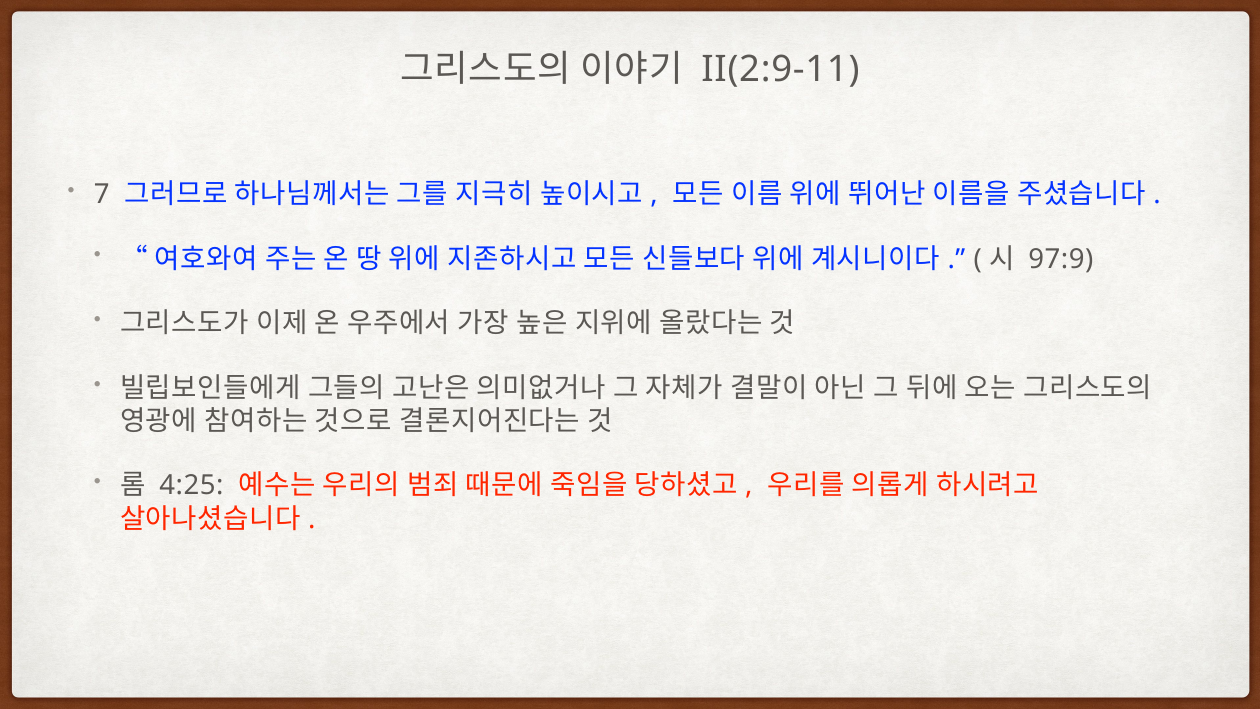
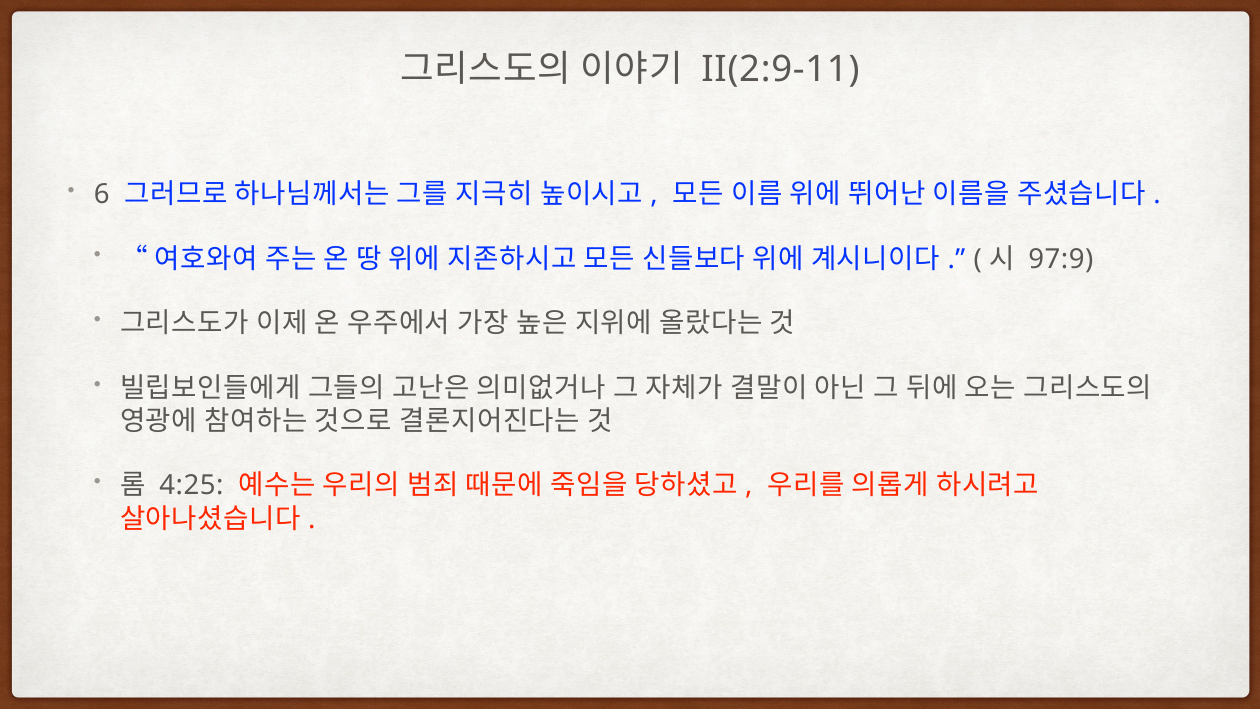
7: 7 -> 6 (102, 194)
